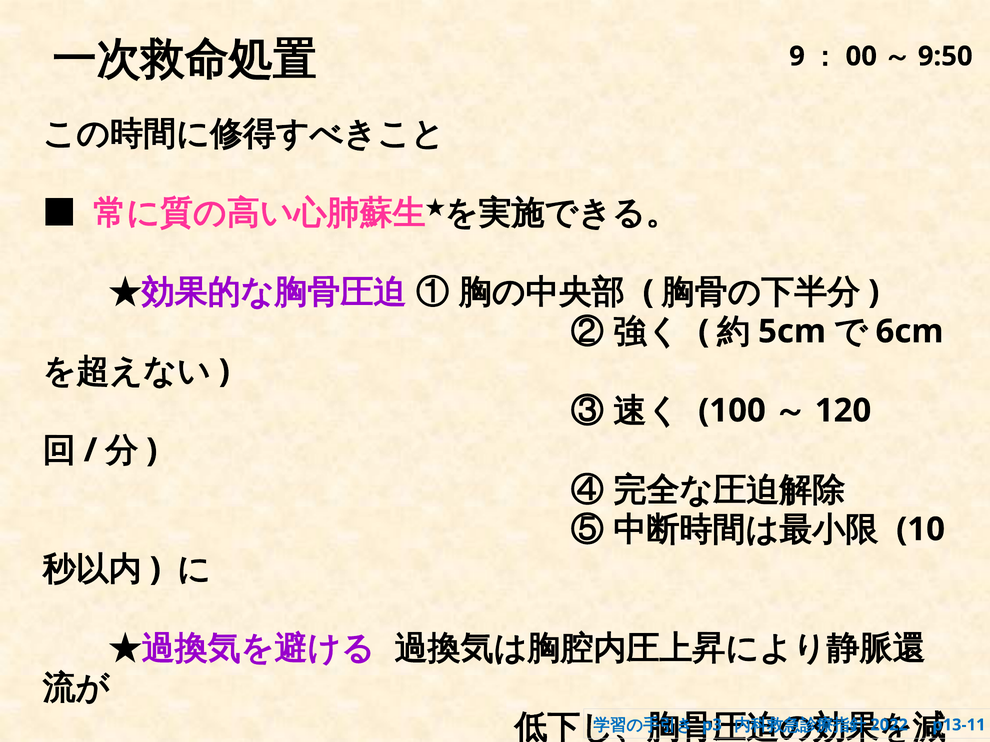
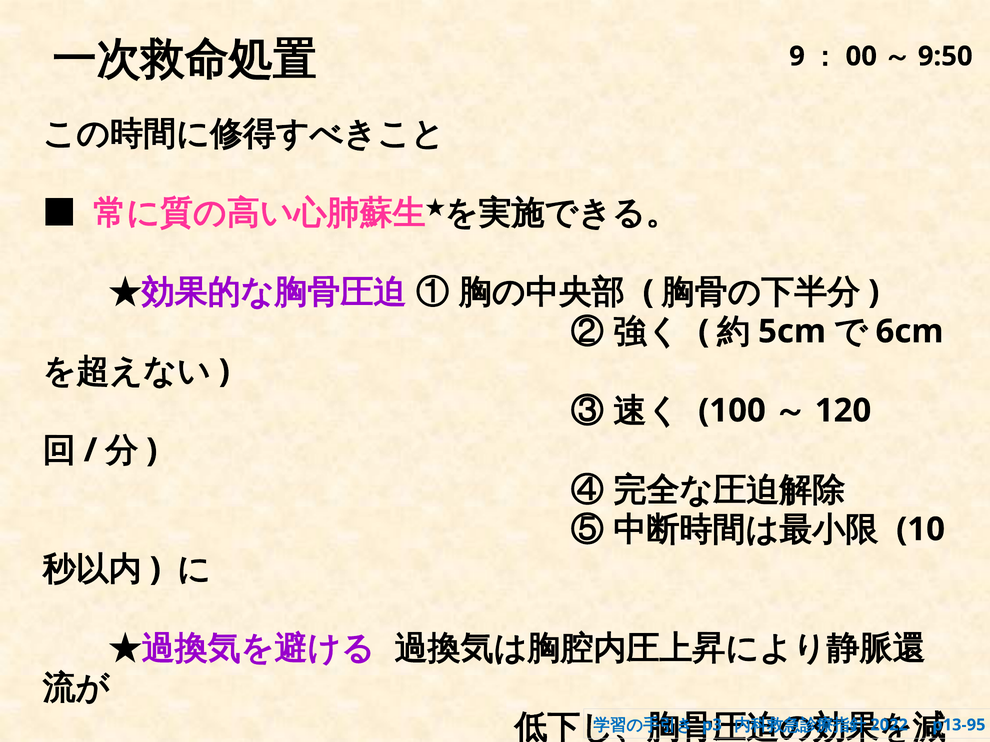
p13-11: p13-11 -> p13-95 (959, 725)
